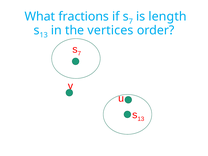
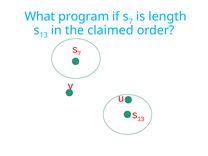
fractions: fractions -> program (84, 17)
vertices: vertices -> claimed (110, 30)
